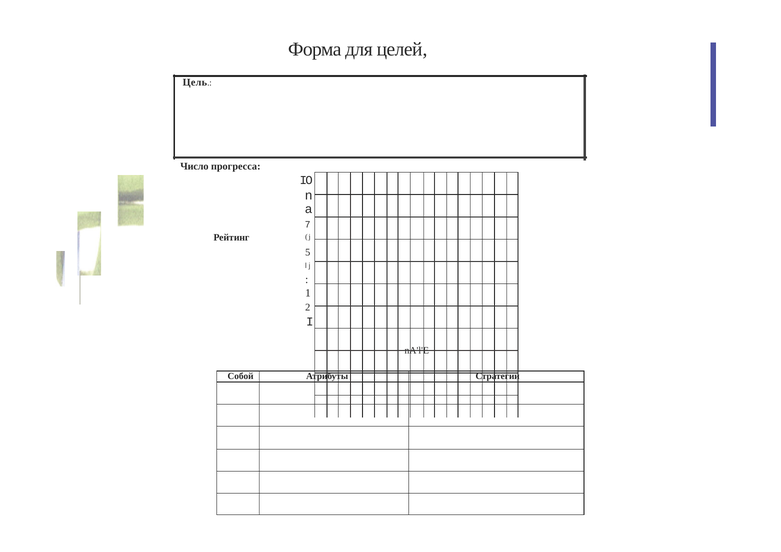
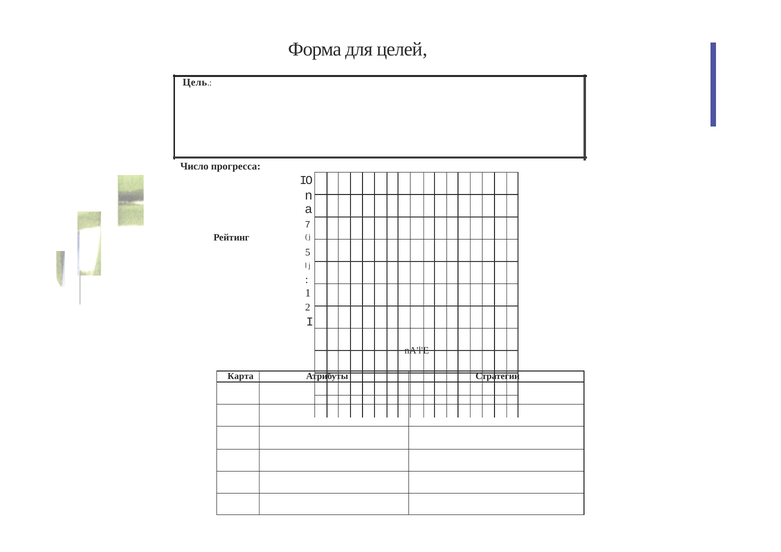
Собой: Собой -> Карта (241, 376)
